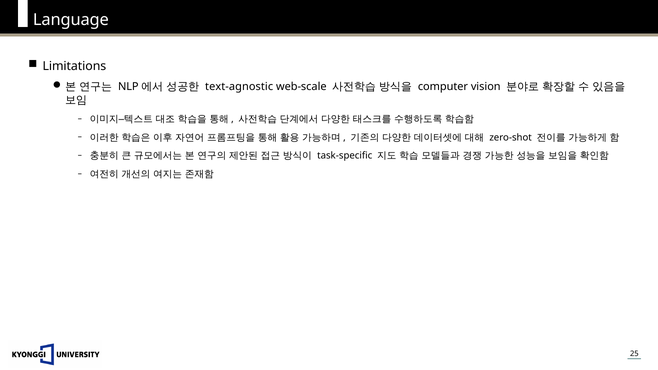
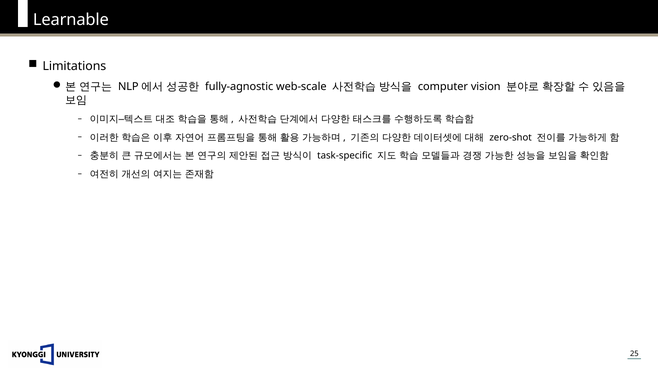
Language: Language -> Learnable (71, 20)
text-agnostic: text-agnostic -> fully-agnostic (239, 87)
